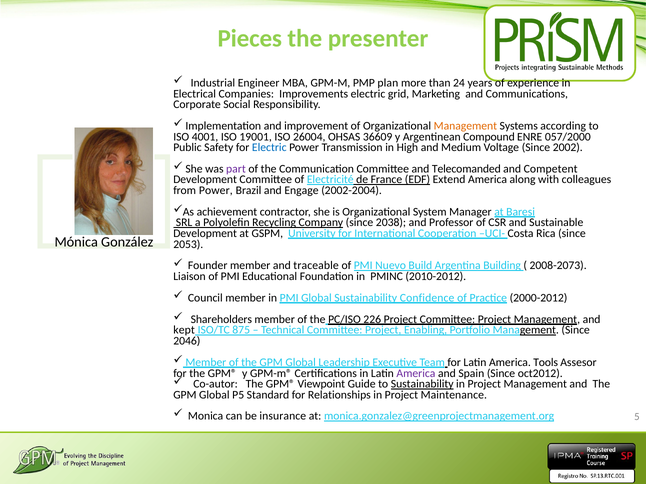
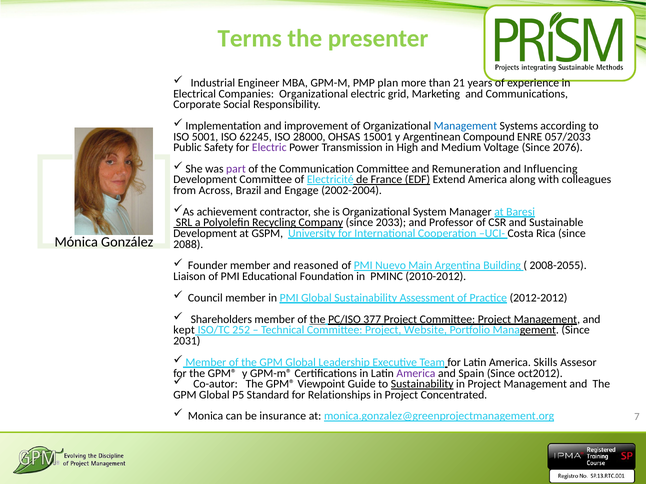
Pieces: Pieces -> Terms (250, 39)
24: 24 -> 21 (459, 83)
Companies Improvements: Improvements -> Organizational (314, 94)
Management colour: orange -> blue (465, 126)
4001: 4001 -> 5001 (205, 137)
19001: 19001 -> 62245 (256, 137)
26004: 26004 -> 28000 (309, 137)
36609: 36609 -> 15001 (378, 137)
057/2000: 057/2000 -> 057/2033 (568, 137)
Electric colour: blue -> purple (269, 148)
2002: 2002 -> 2076 (568, 148)
Telecomanded: Telecomanded -> Remuneration (466, 169)
Competent: Competent -> Influencing (551, 169)
from Power: Power -> Across (216, 191)
2038: 2038 -> 2033 (391, 223)
2053: 2053 -> 2088 (188, 244)
traceable: traceable -> reasoned (316, 266)
Build: Build -> Main (420, 266)
2008-2073: 2008-2073 -> 2008-2055 (558, 266)
Confidence: Confidence -> Assessment (427, 298)
2000-2012: 2000-2012 -> 2012-2012 (539, 298)
the underline: none -> present (318, 320)
226: 226 -> 377 (372, 320)
875: 875 -> 252 (241, 330)
Enabling: Enabling -> Website (425, 330)
2046: 2046 -> 2031 (187, 341)
Tools: Tools -> Skills (546, 363)
Maintenance: Maintenance -> Concentrated (454, 395)
5: 5 -> 7 (637, 417)
